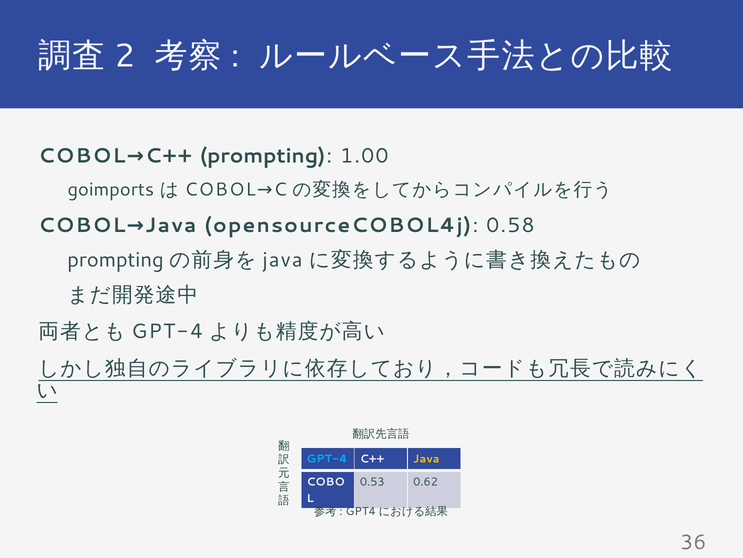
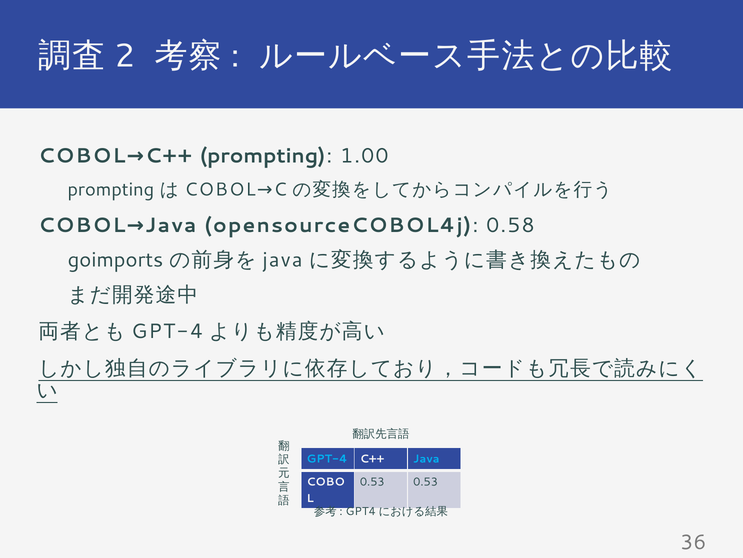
goimports: goimports -> prompting (111, 189)
prompting: prompting -> goimports (115, 260)
Java colour: yellow -> light blue (426, 459)
0.53 0.62: 0.62 -> 0.53 (426, 481)
